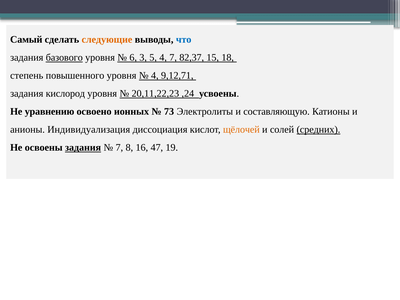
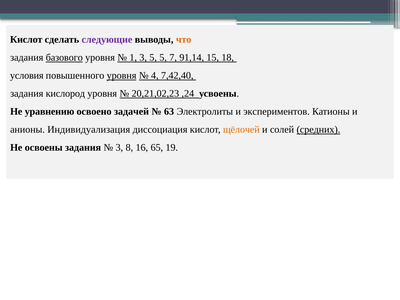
Самый: Самый -> Кислот (26, 40)
следующие colour: orange -> purple (107, 40)
что colour: blue -> orange (184, 40)
6: 6 -> 1 (133, 58)
5 4: 4 -> 5 (163, 58)
82,37: 82,37 -> 91,14 (192, 58)
степень: степень -> условия (27, 76)
уровня underline: none -> present (122, 76)
9,12,71: 9,12,71 -> 7,42,40 (177, 76)
20,11,22,23: 20,11,22,23 -> 20,21,02,23 (155, 94)
ионных: ионных -> задачей (132, 112)
73: 73 -> 63 (169, 112)
составляющую: составляющую -> экспериментов (277, 112)
задания underline: present -> none (83, 148)
7: 7 -> 3 (119, 148)
47: 47 -> 65 (157, 148)
